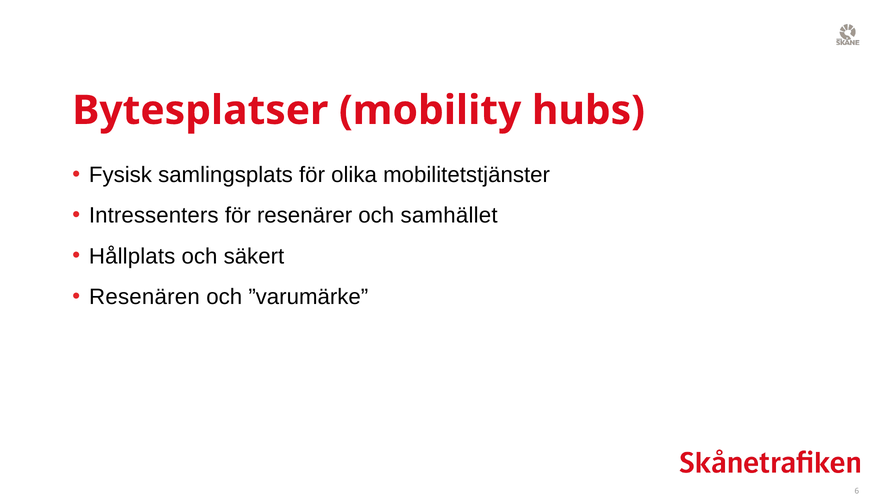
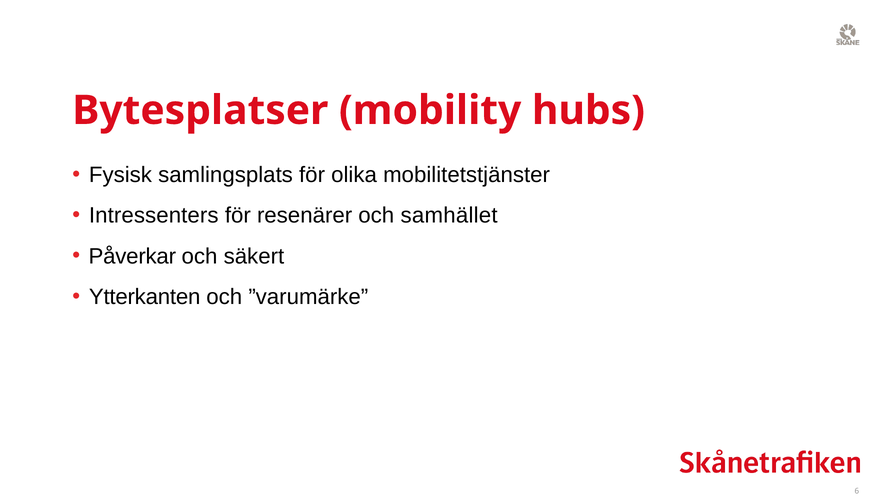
Hållplats: Hållplats -> Påverkar (132, 257)
Resenären: Resenären -> Ytterkanten (145, 297)
